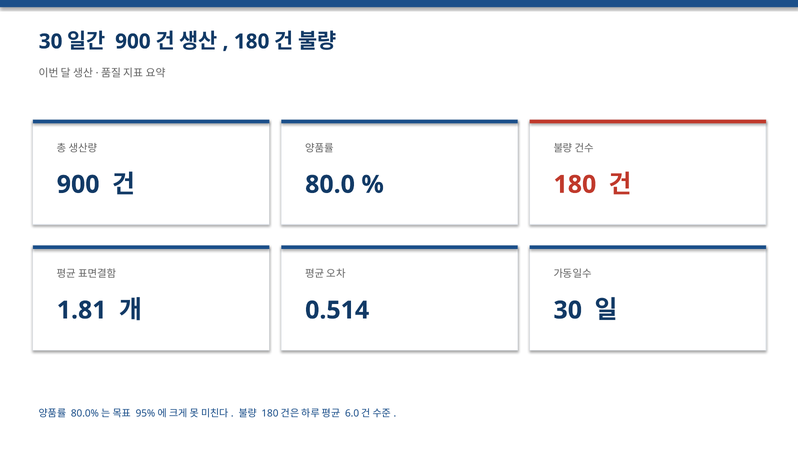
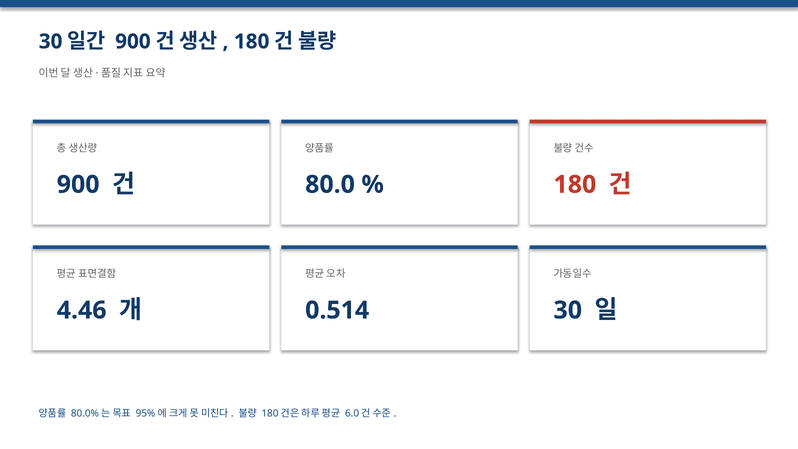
1.81: 1.81 -> 4.46 (82, 310)
